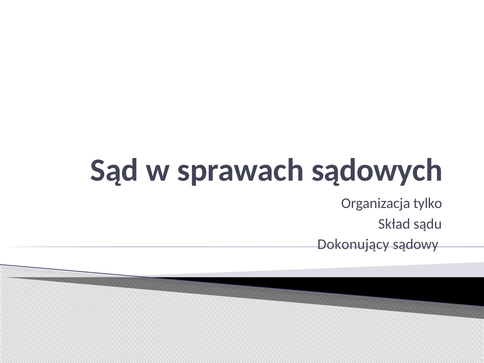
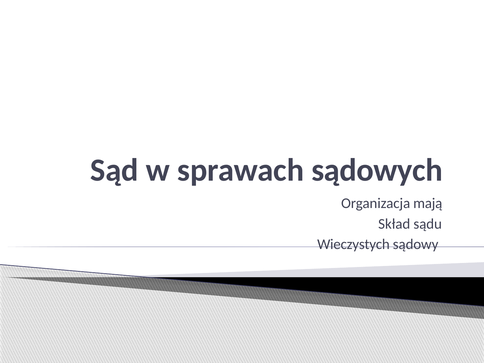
tylko: tylko -> mają (428, 203)
Dokonujący: Dokonujący -> Wieczystych (353, 244)
